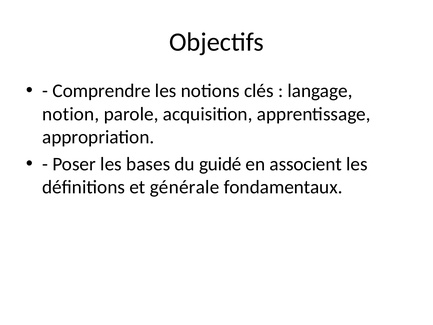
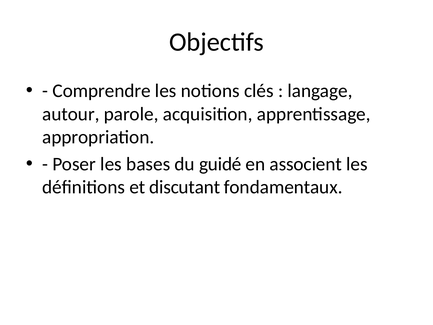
notion: notion -> autour (71, 114)
générale: générale -> discutant (185, 187)
